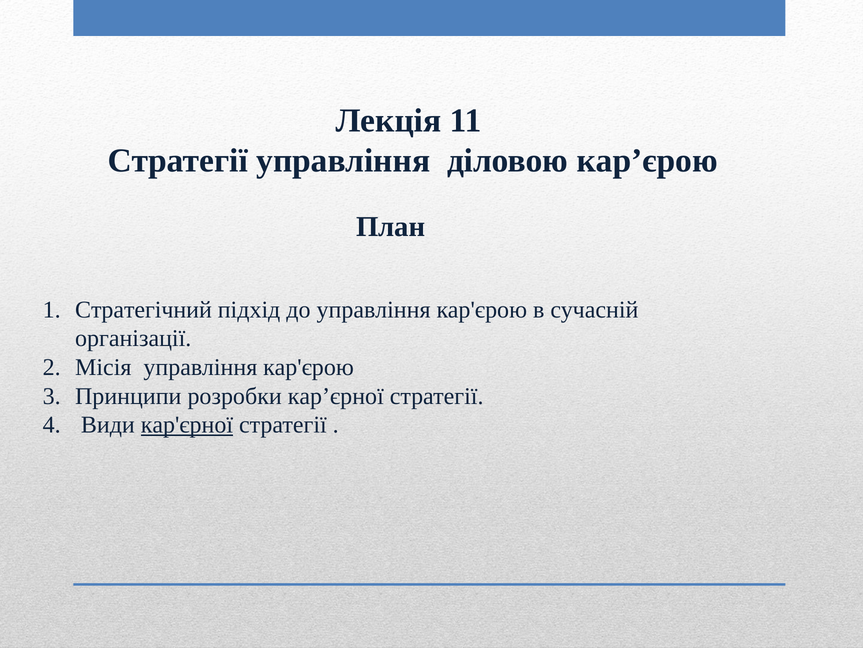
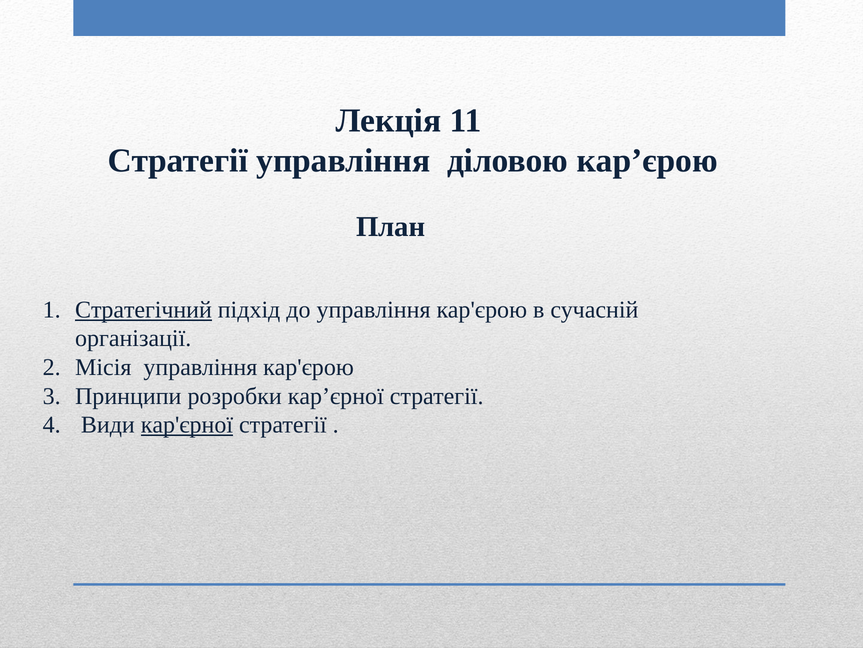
Стратегічний underline: none -> present (143, 309)
